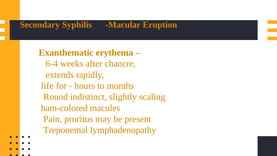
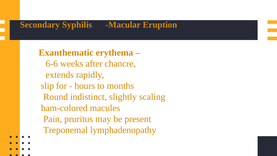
6-4: 6-4 -> 6-6 (52, 64)
life: life -> slip (47, 86)
